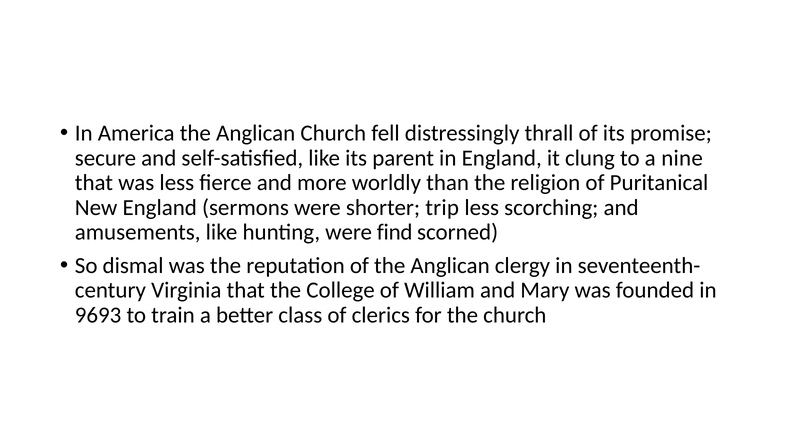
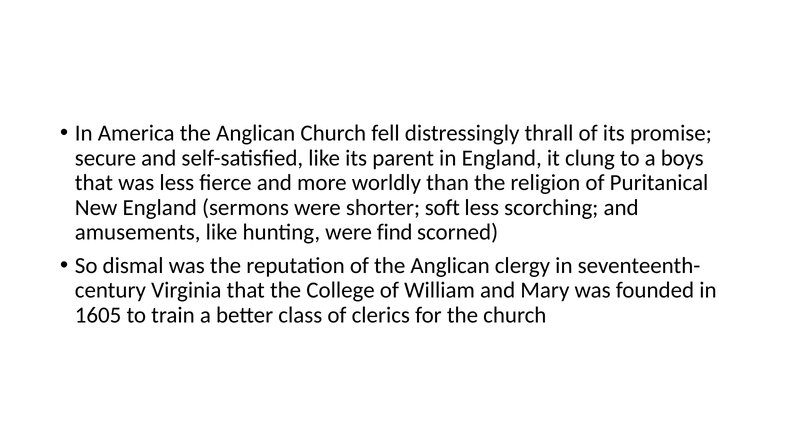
nine: nine -> boys (682, 158)
trip: trip -> soft (442, 208)
9693: 9693 -> 1605 (98, 315)
